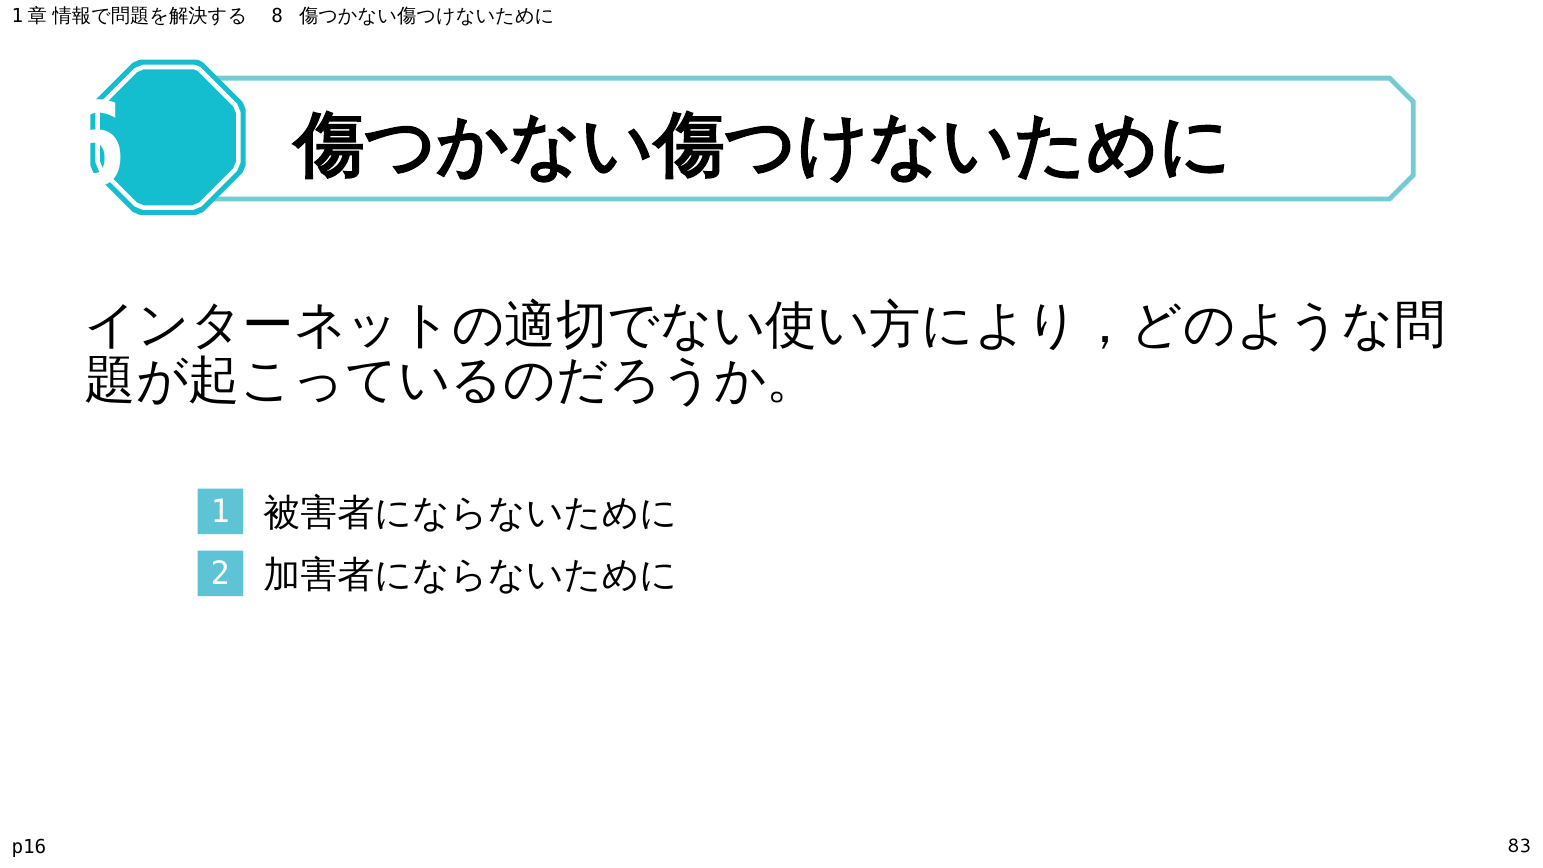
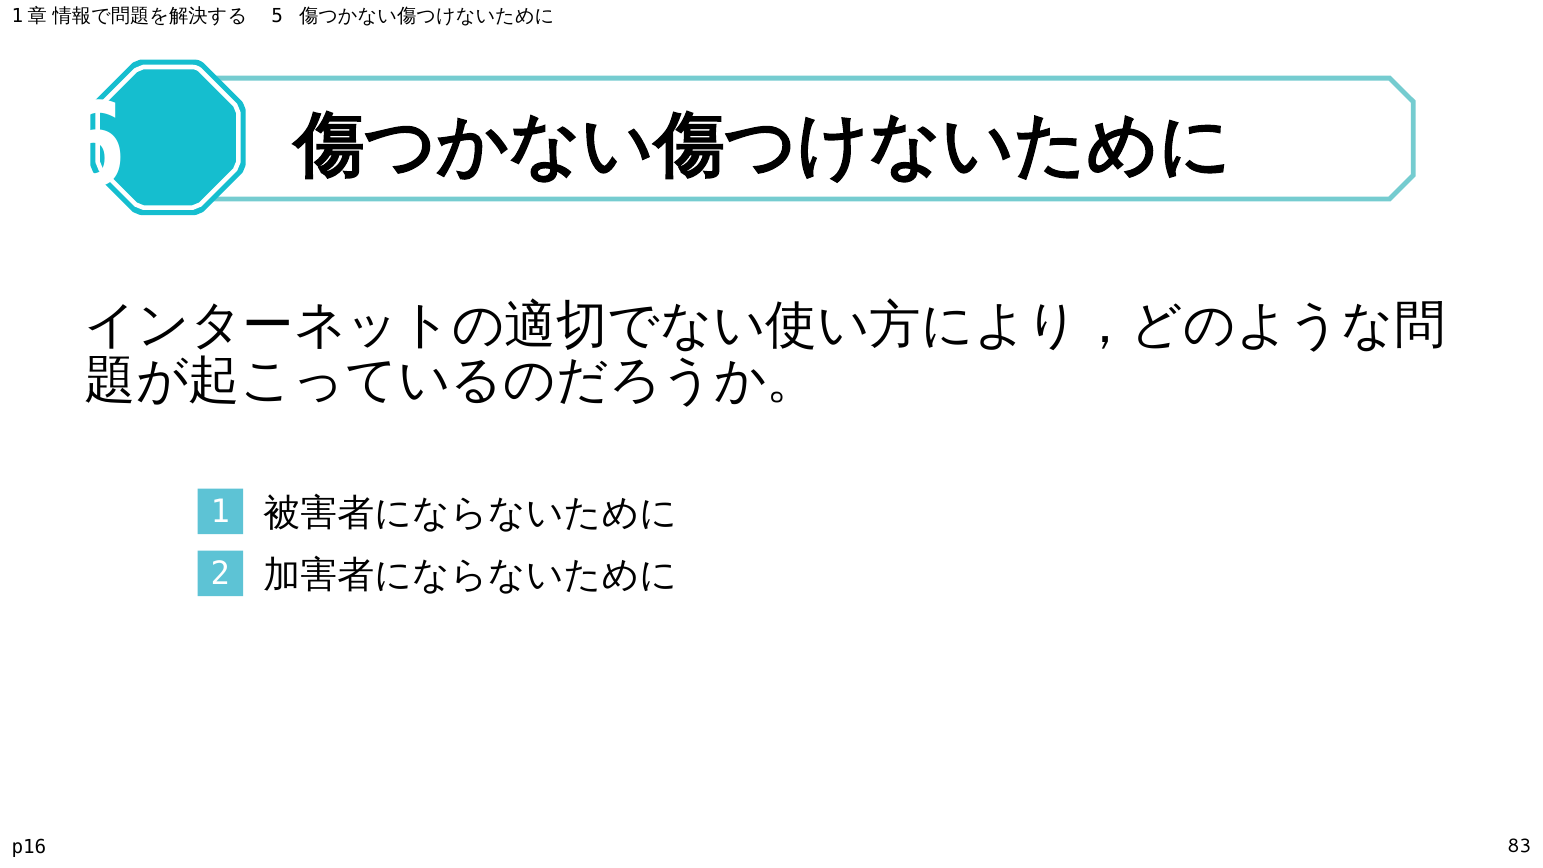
8: 8 -> 5 (277, 16)
